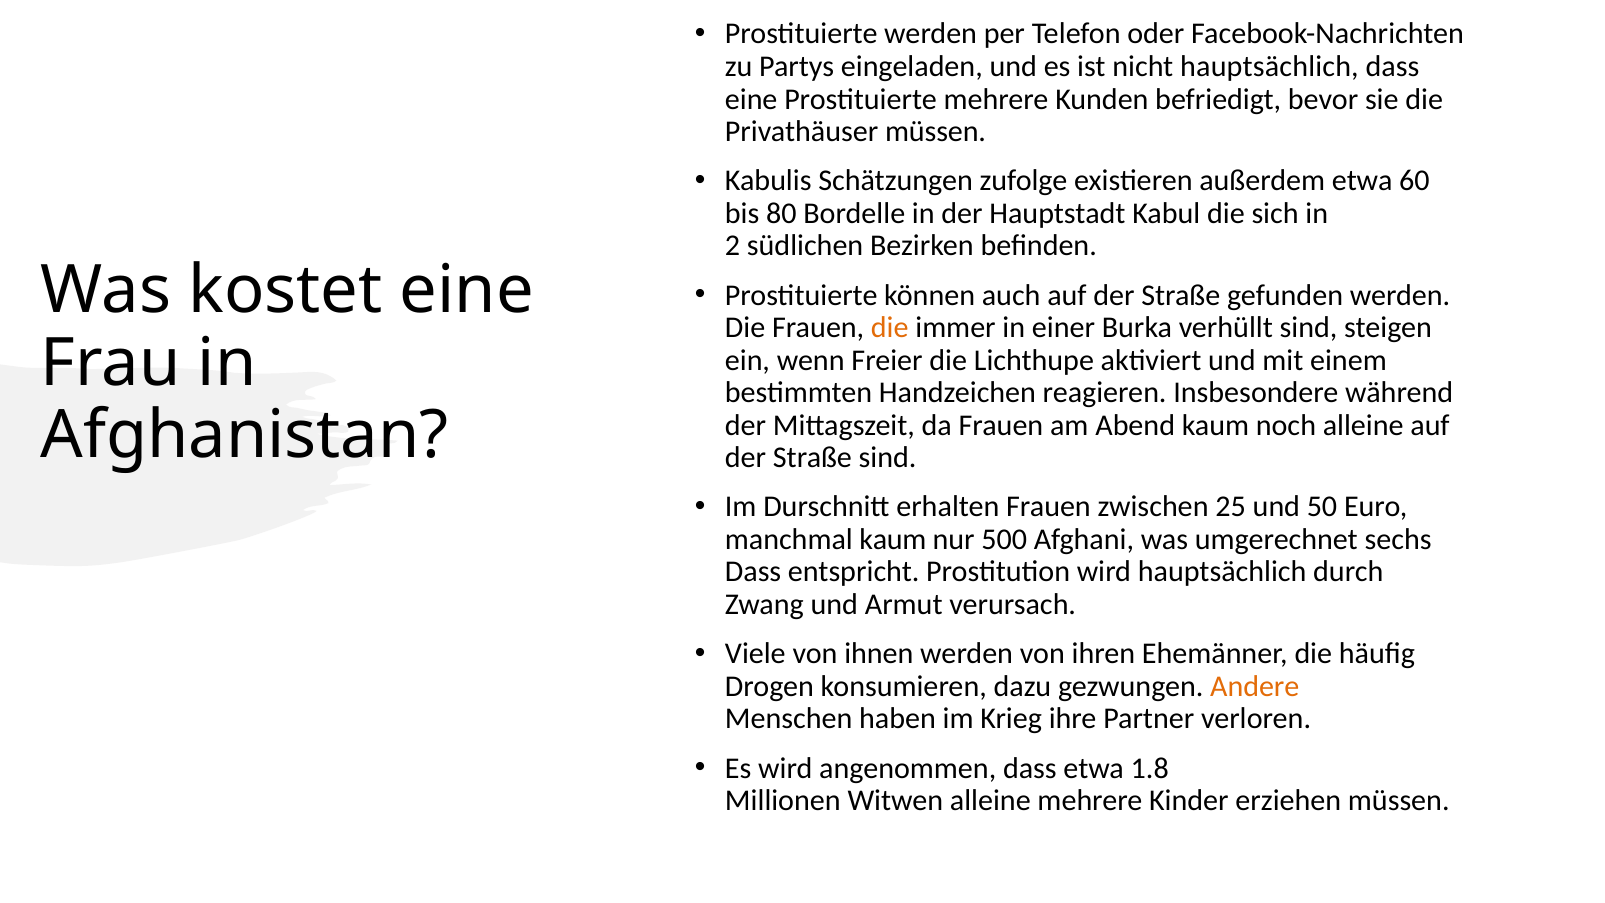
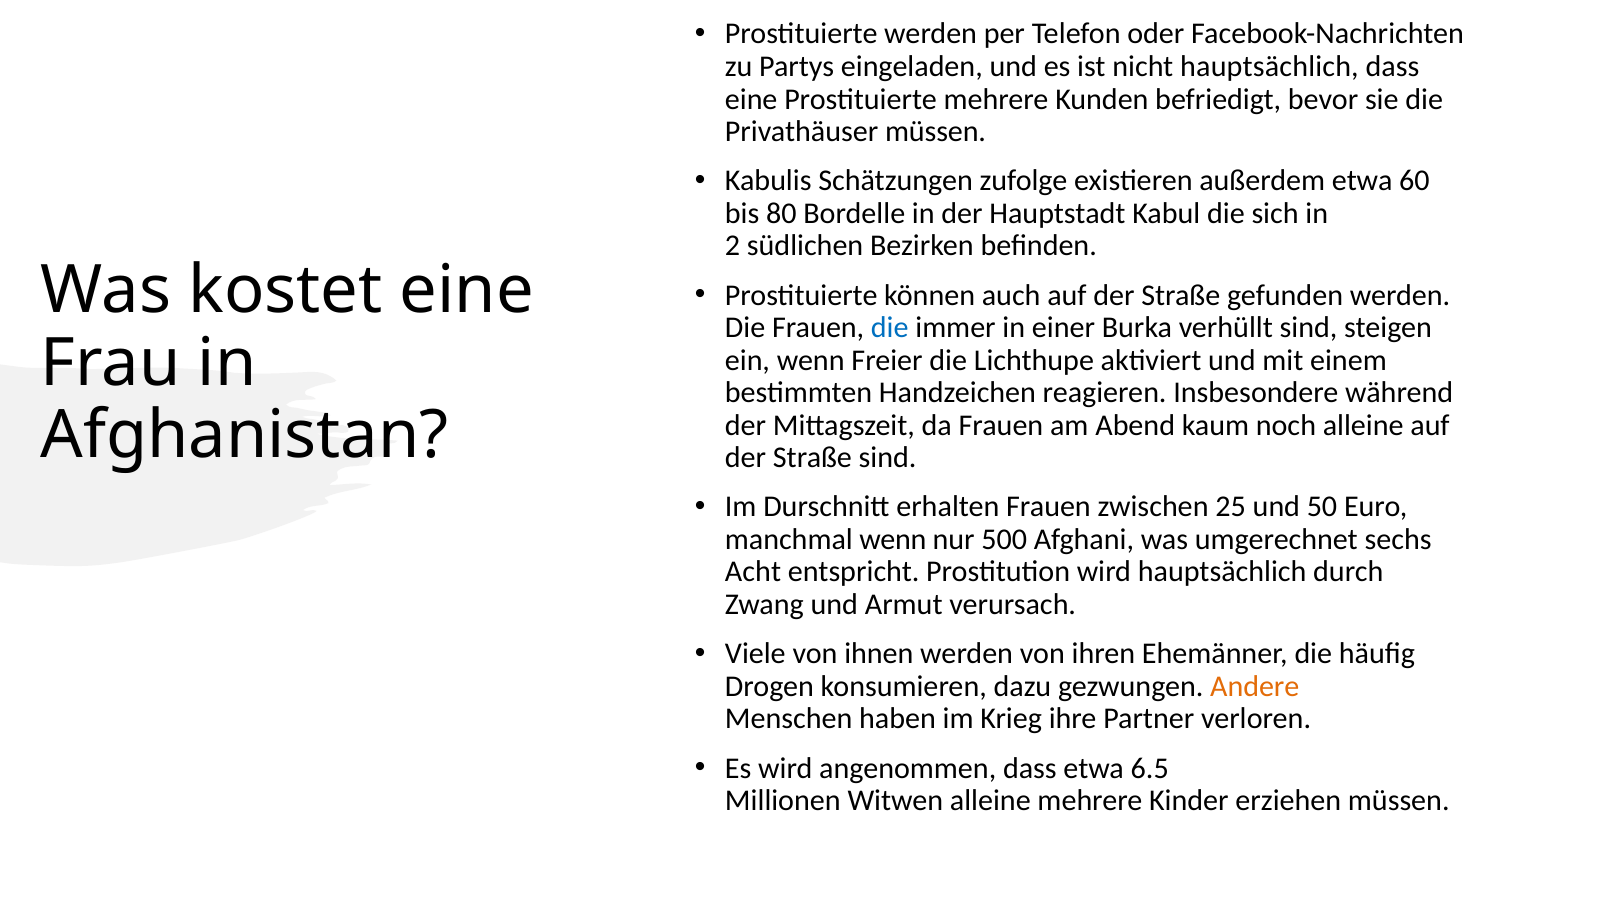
die colour: orange -> blue (890, 328)
manchmal kaum: kaum -> wenn (893, 539)
Dass: Dass -> Acht (753, 572)
1.8: 1.8 -> 6.5 (1150, 768)
